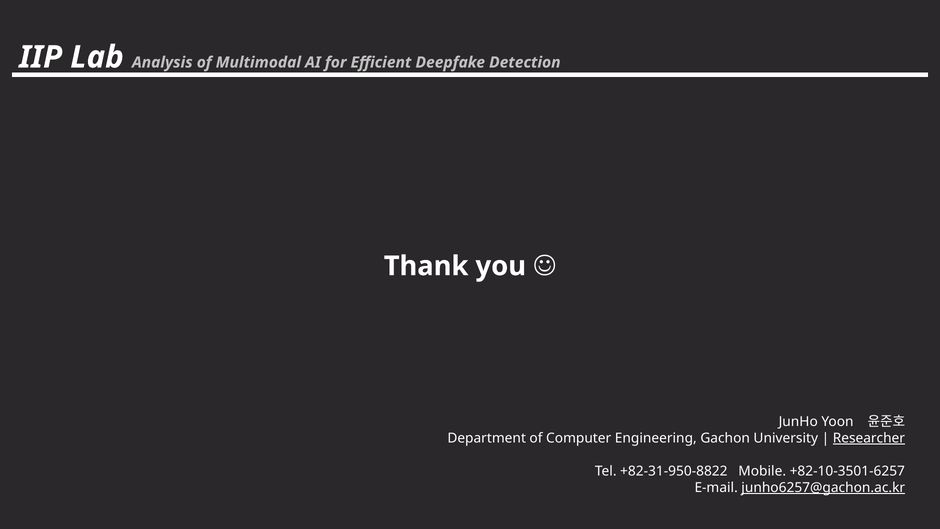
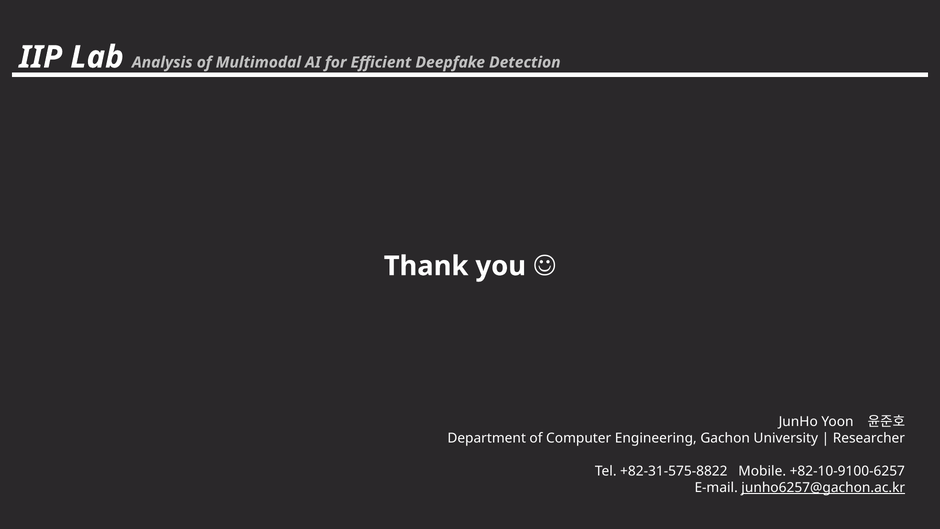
Researcher underline: present -> none (869, 438)
+82-31-950-8822: +82-31-950-8822 -> +82-31-575-8822 (674, 471)
+82-10-3501-6257: +82-10-3501-6257 -> +82-10-9100-6257 (847, 471)
